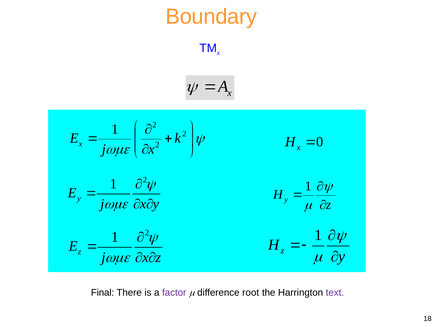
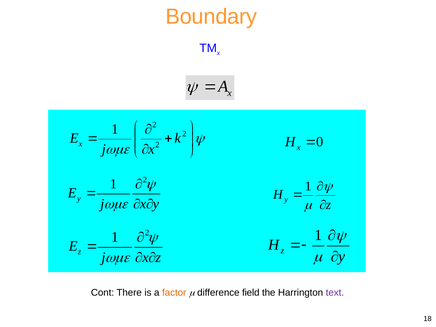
Final: Final -> Cont (103, 293)
factor colour: purple -> orange (174, 293)
root: root -> field (251, 293)
